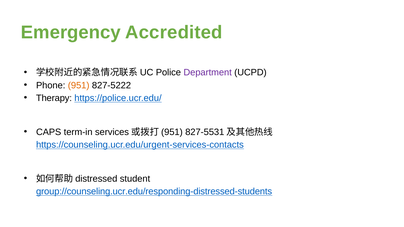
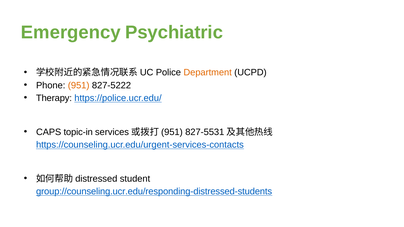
Accredited: Accredited -> Psychiatric (174, 33)
Department colour: purple -> orange (208, 73)
term-in: term-in -> topic-in (78, 132)
